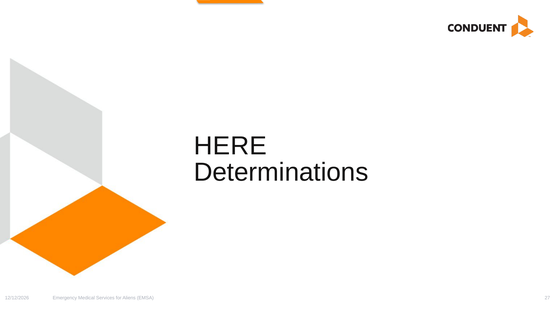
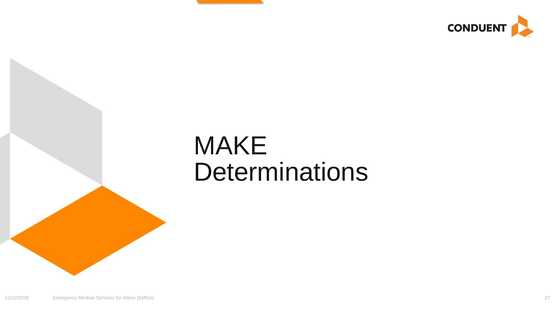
HERE: HERE -> MAKE (231, 146)
